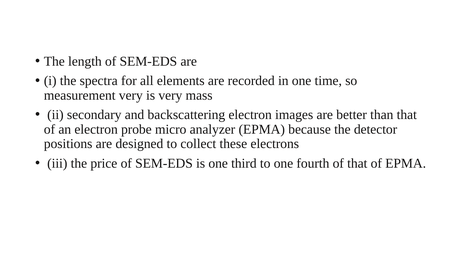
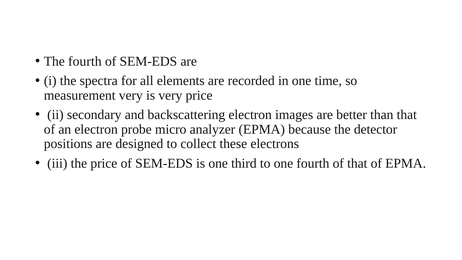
The length: length -> fourth (85, 61)
very mass: mass -> price (199, 95)
